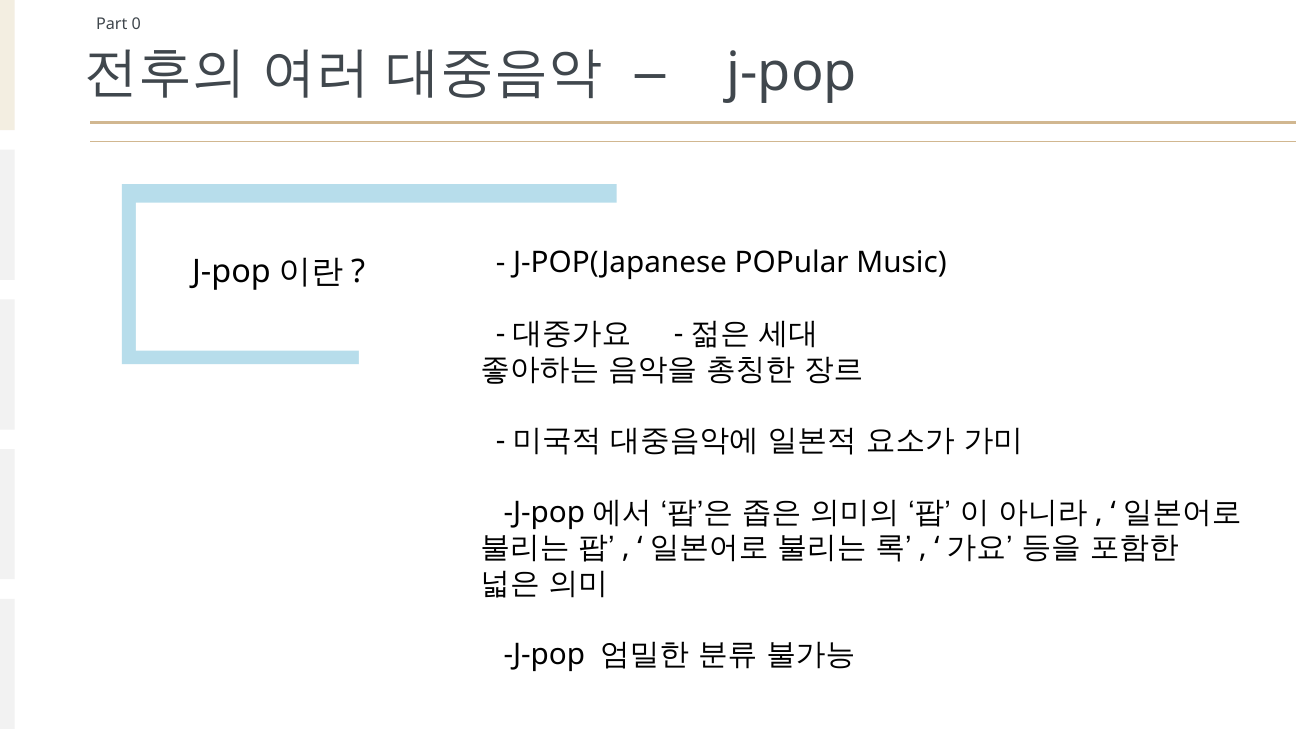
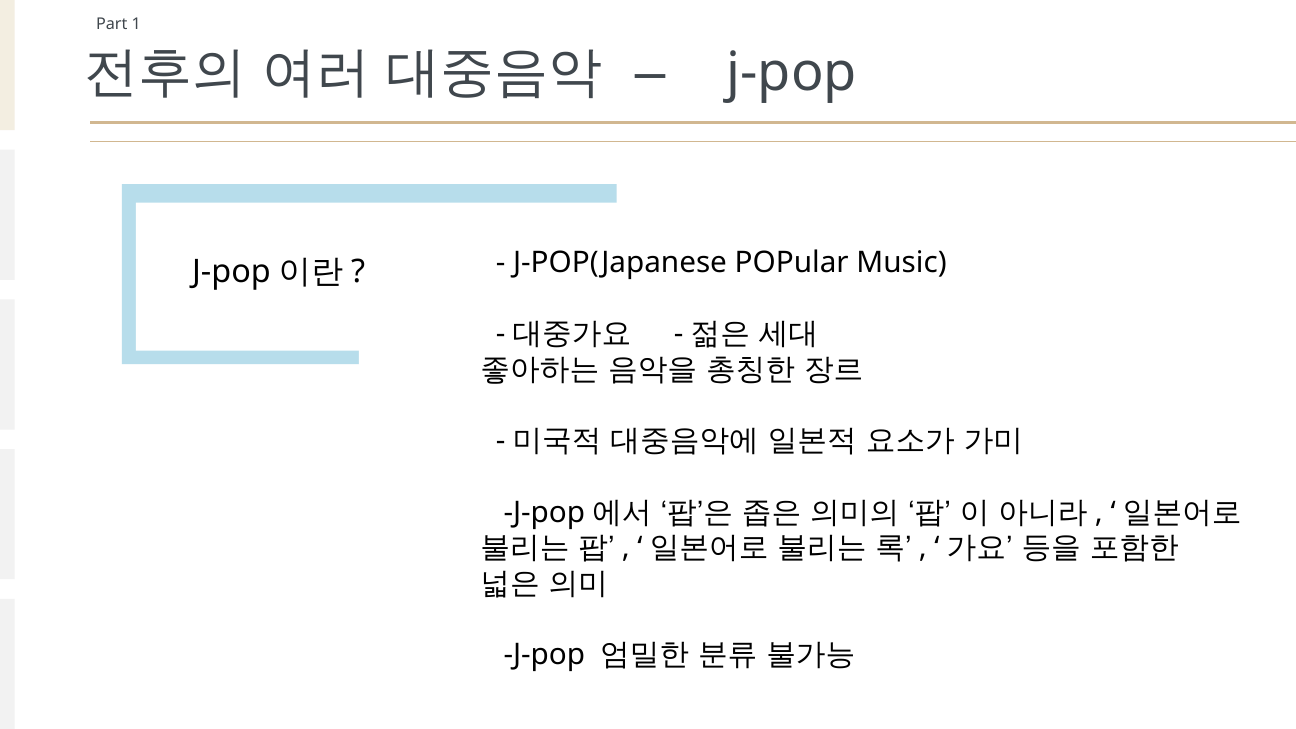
0: 0 -> 1 (136, 24)
